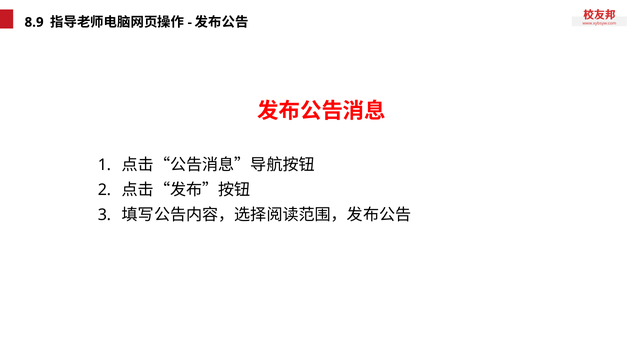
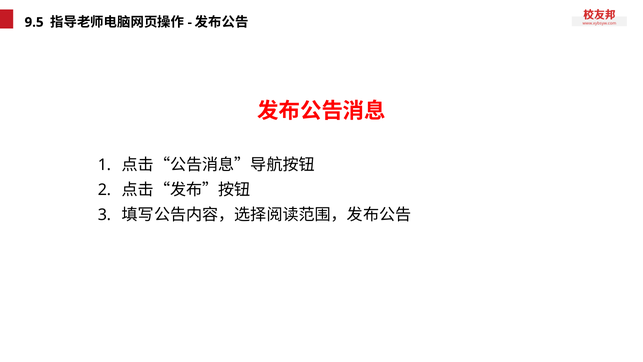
8.9: 8.9 -> 9.5 (34, 22)
